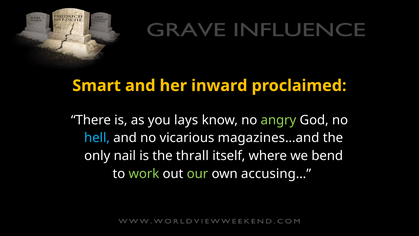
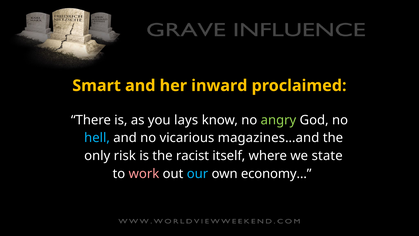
nail: nail -> risk (125, 156)
thrall: thrall -> racist (193, 156)
bend: bend -> state (327, 156)
work colour: light green -> pink (144, 174)
our colour: light green -> light blue (198, 174)
accusing…: accusing… -> economy… (276, 174)
